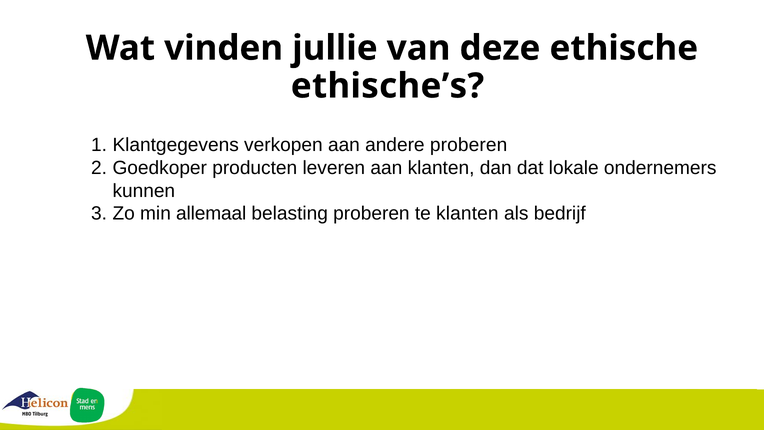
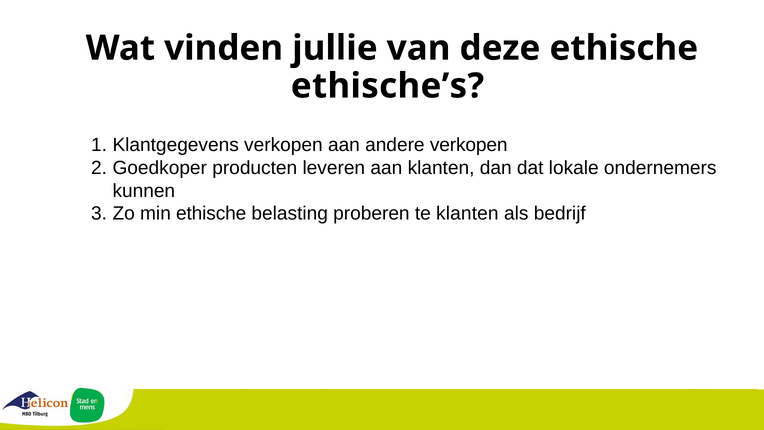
andere proberen: proberen -> verkopen (469, 145)
min allemaal: allemaal -> ethische (211, 214)
